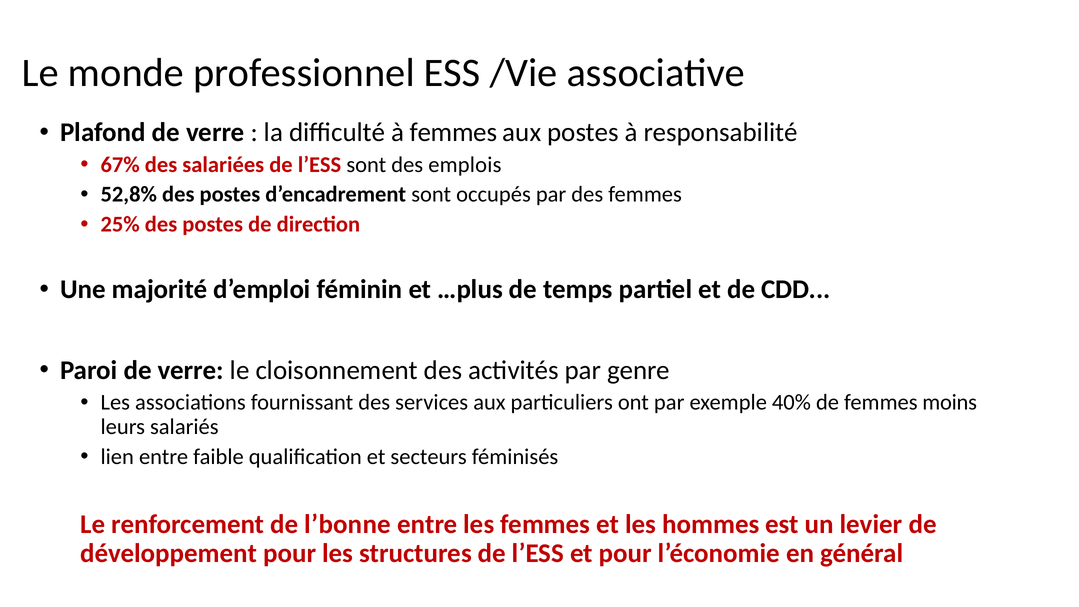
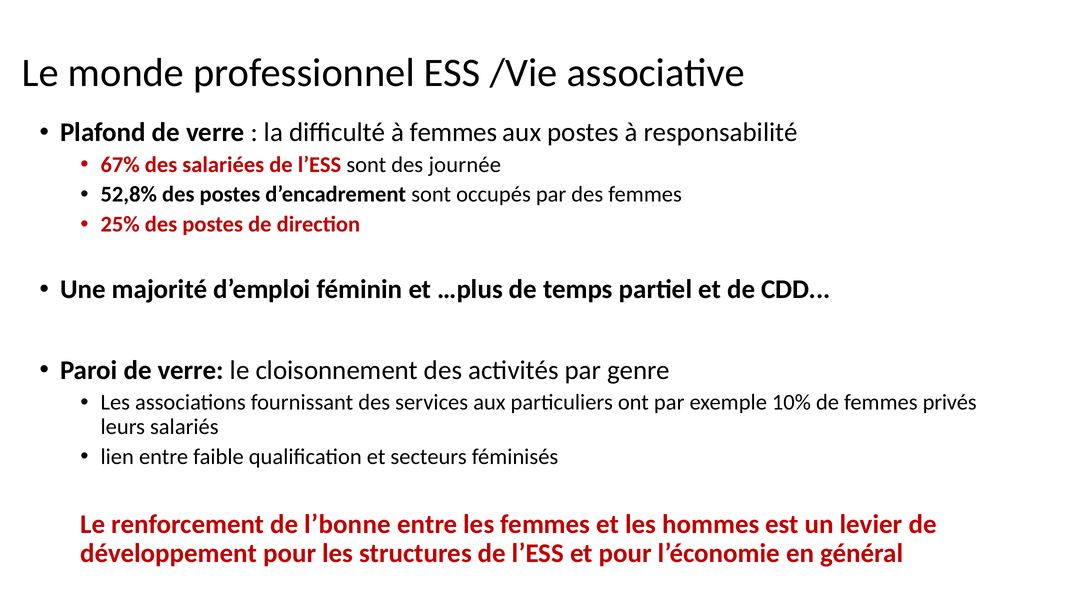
emplois: emplois -> journée (465, 165)
40%: 40% -> 10% (791, 402)
moins: moins -> privés (950, 402)
